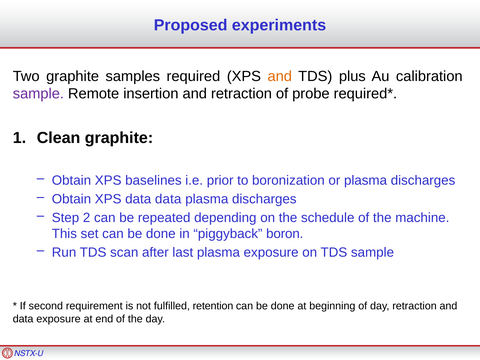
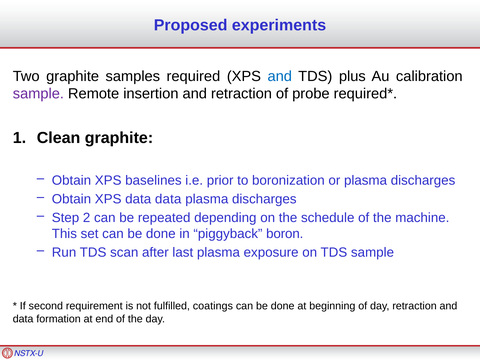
and colour: orange -> blue (280, 76)
retention: retention -> coatings (213, 306)
data exposure: exposure -> formation (59, 319)
